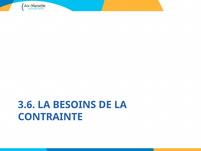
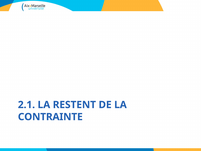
3.6: 3.6 -> 2.1 (26, 105)
BESOINS: BESOINS -> RESTENT (74, 105)
